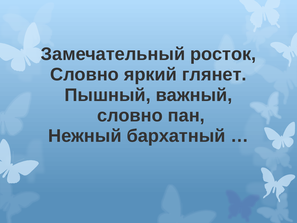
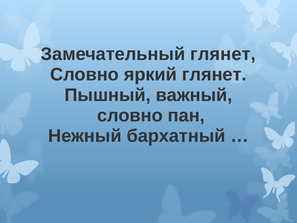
Замечательный росток: росток -> глянет (223, 54)
